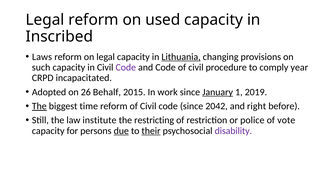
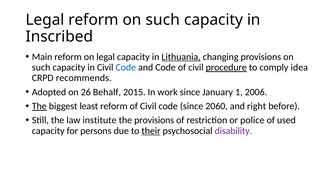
reform on used: used -> such (163, 20)
Laws: Laws -> Main (42, 57)
Code colour: purple -> blue (126, 67)
procedure underline: none -> present (226, 67)
year: year -> idea (299, 67)
incapacitated: incapacitated -> recommends (84, 78)
January underline: present -> none (218, 92)
2019: 2019 -> 2006 (256, 92)
time: time -> least (89, 106)
2042: 2042 -> 2060 (217, 106)
the restricting: restricting -> provisions (154, 120)
vote: vote -> used (286, 120)
due underline: present -> none (121, 131)
